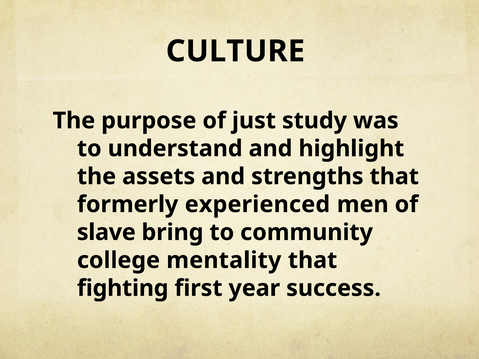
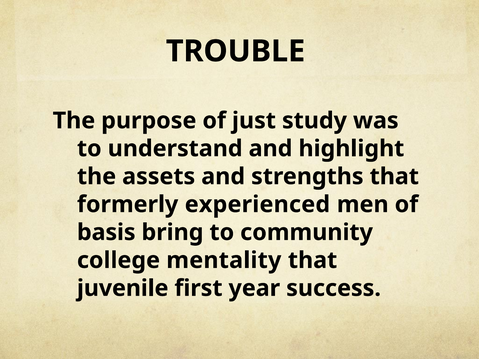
CULTURE: CULTURE -> TROUBLE (236, 51)
slave: slave -> basis (106, 233)
fighting: fighting -> juvenile (123, 288)
